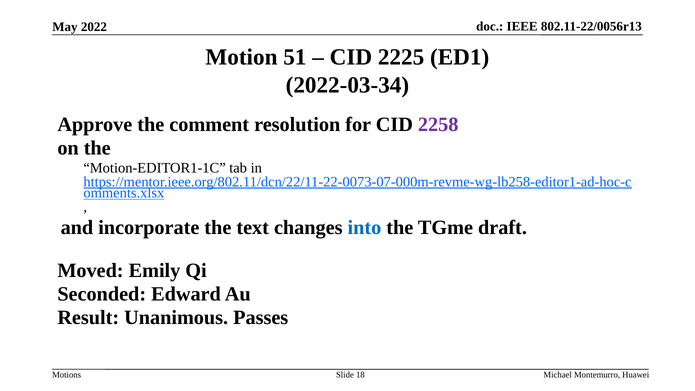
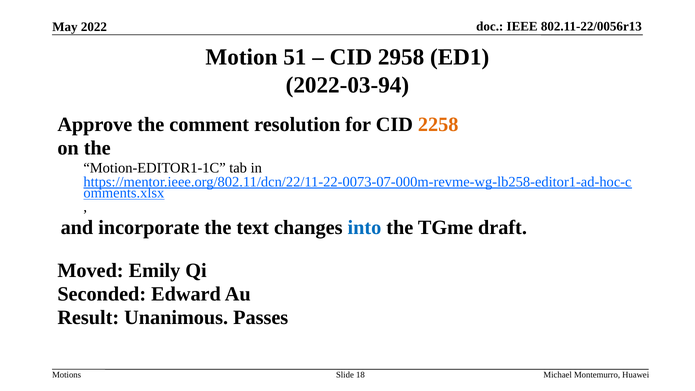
2225: 2225 -> 2958 (401, 57)
2022-03-34: 2022-03-34 -> 2022-03-94 (347, 85)
2258 colour: purple -> orange (438, 124)
